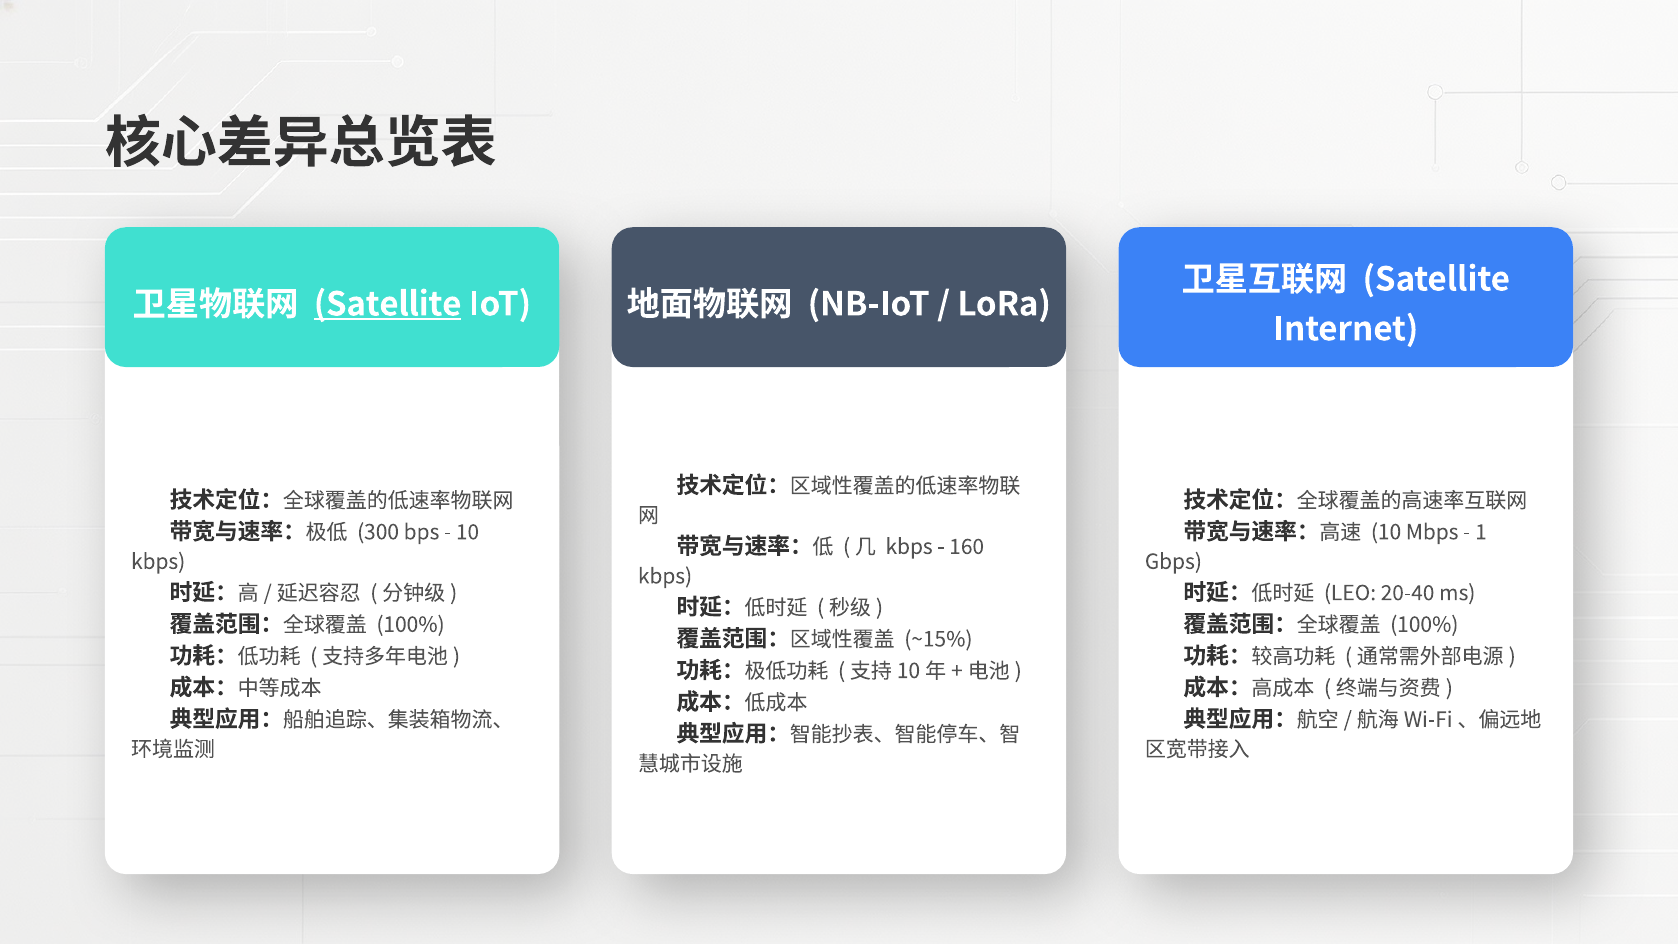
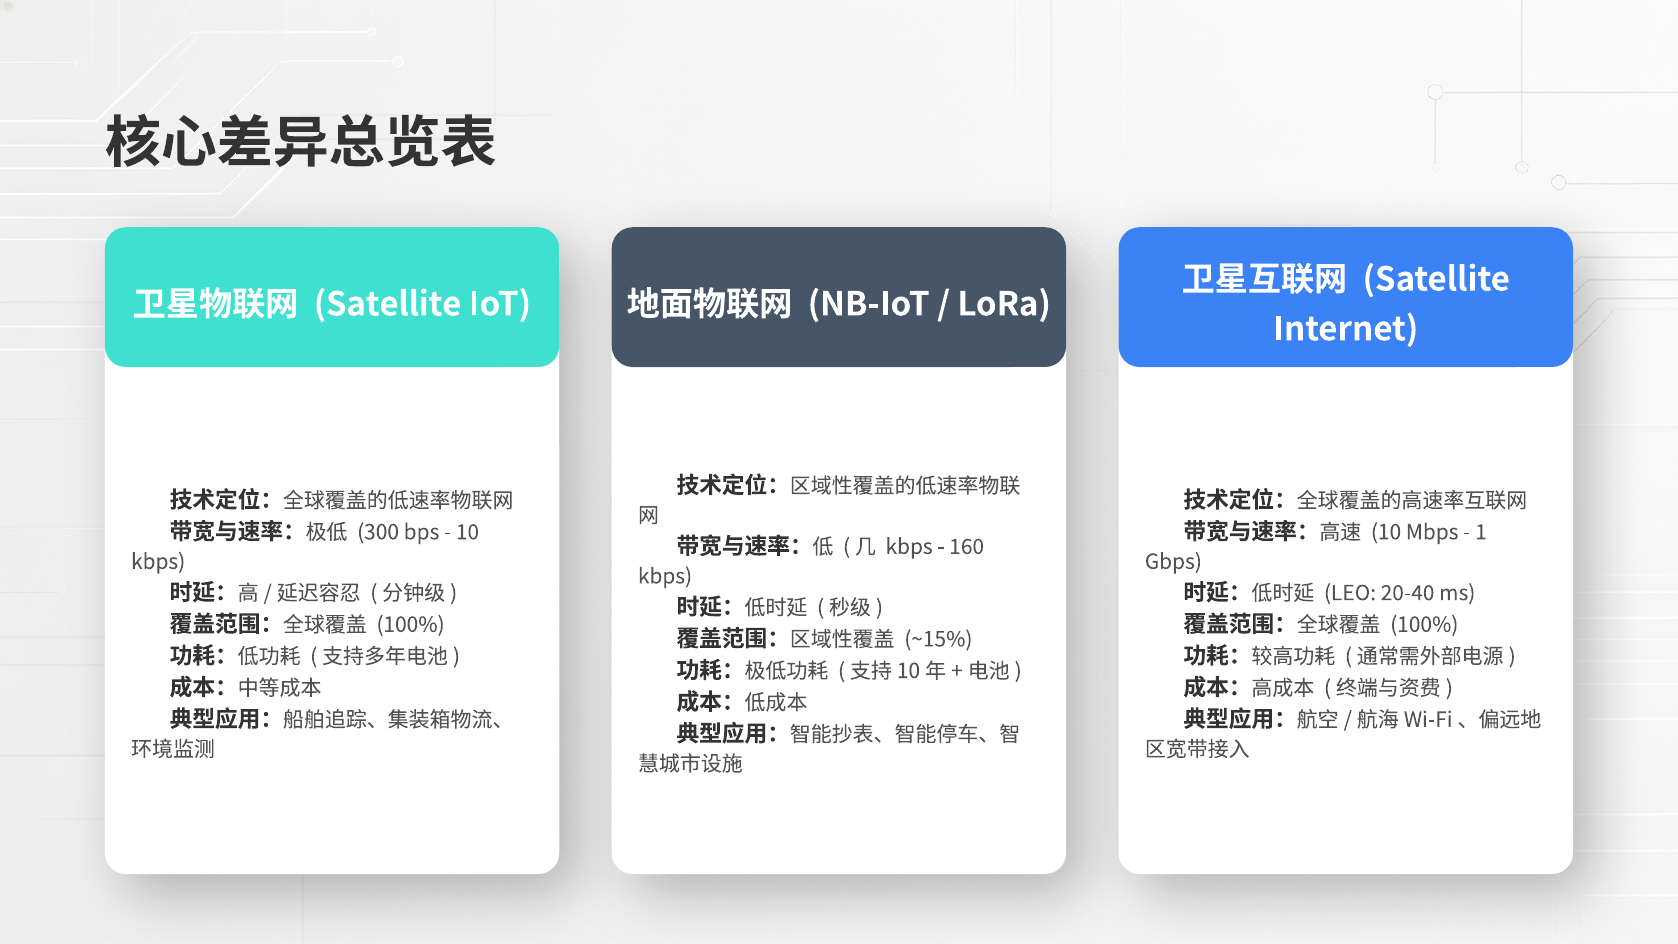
Satellite underline: present -> none (388, 304)
